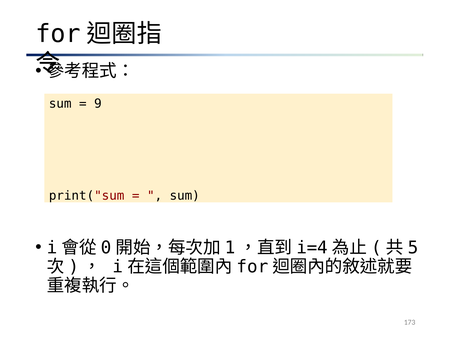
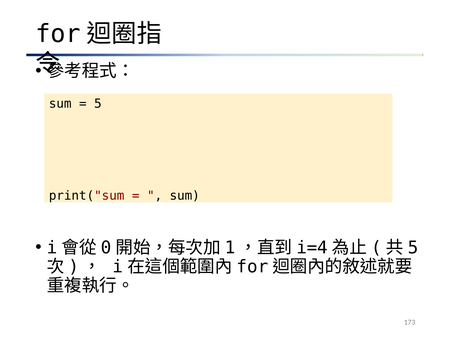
9: 9 -> 5 (98, 104)
